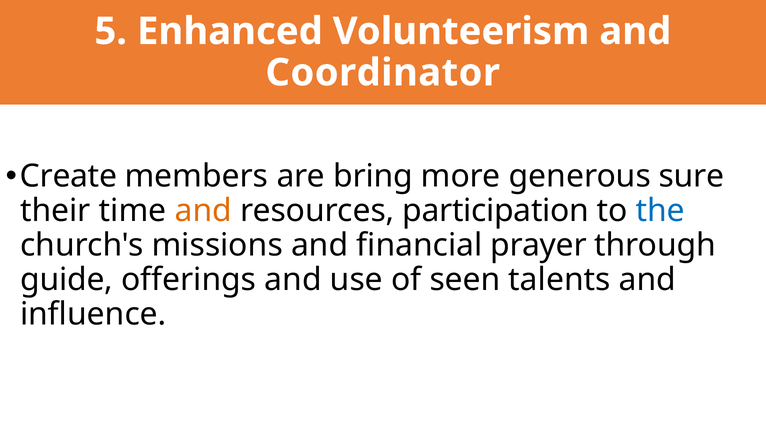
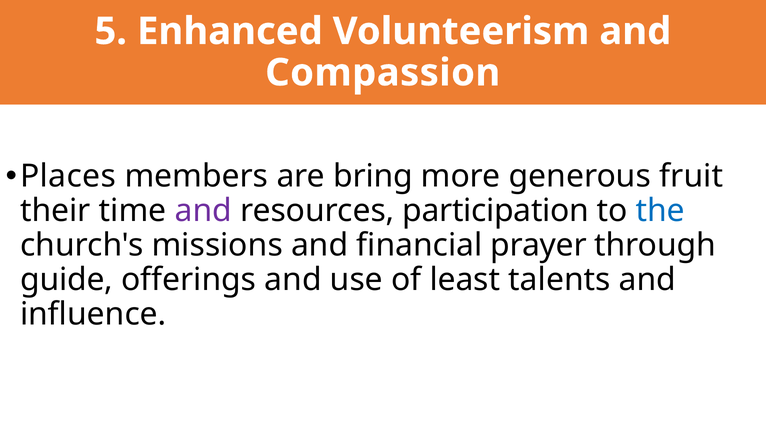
Coordinator: Coordinator -> Compassion (383, 73)
Create: Create -> Places (68, 176)
sure: sure -> fruit (691, 176)
and colour: orange -> purple (203, 211)
seen: seen -> least (465, 280)
